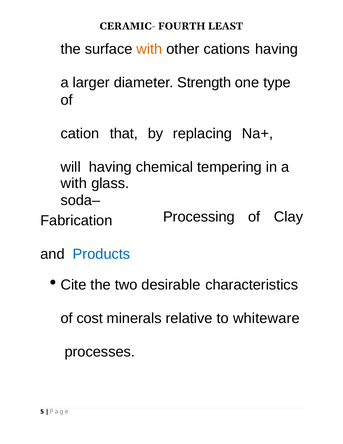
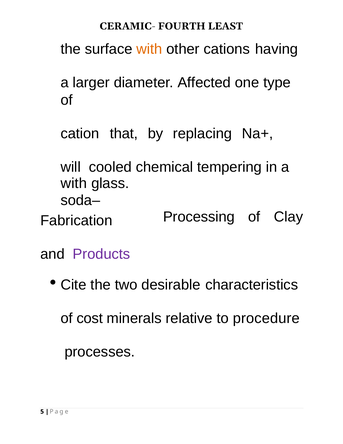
Strength: Strength -> Affected (204, 83)
will having: having -> cooled (110, 167)
Products colour: blue -> purple (101, 254)
whiteware: whiteware -> procedure (266, 318)
